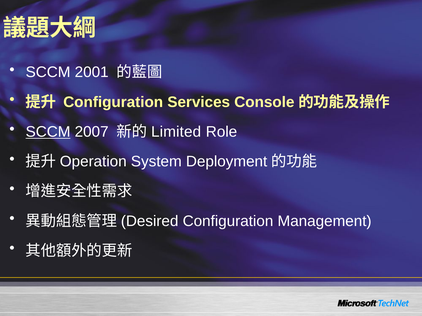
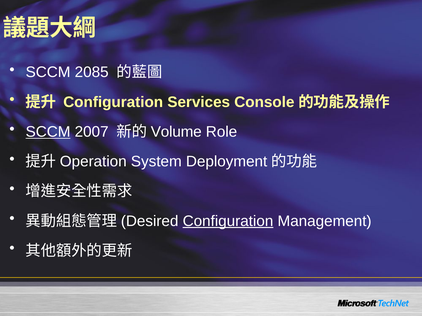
2001: 2001 -> 2085 (92, 72)
Limited: Limited -> Volume (176, 132)
Configuration underline: none -> present (228, 221)
